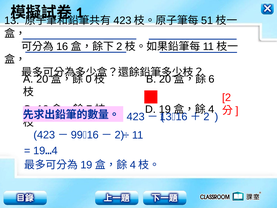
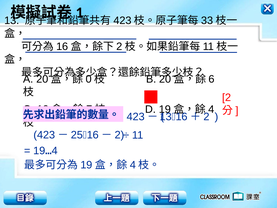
51: 51 -> 33 (207, 21)
99: 99 -> 25 (77, 135)
